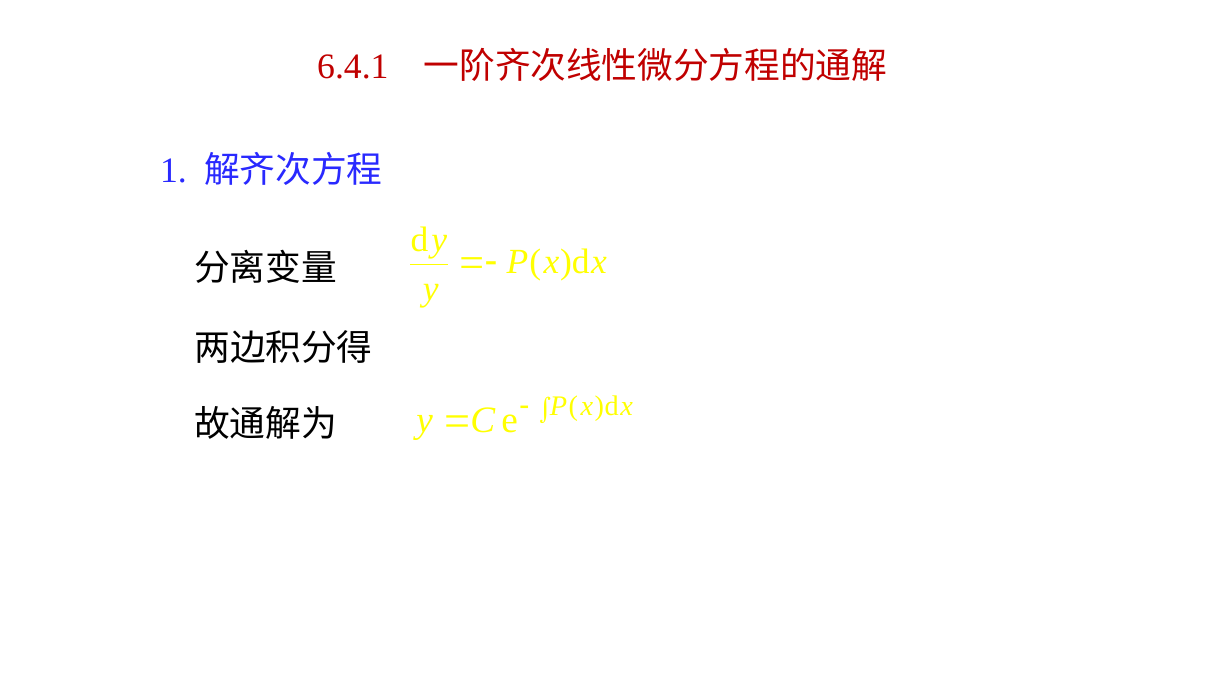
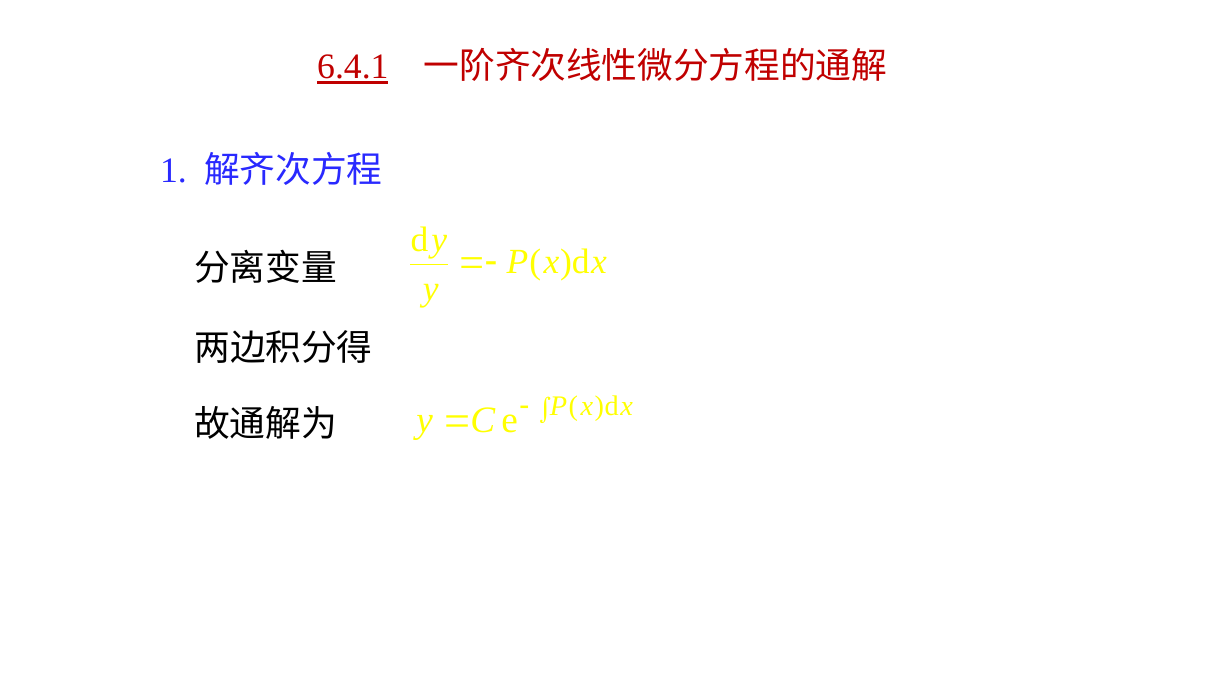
6.4.1 underline: none -> present (353, 67)
